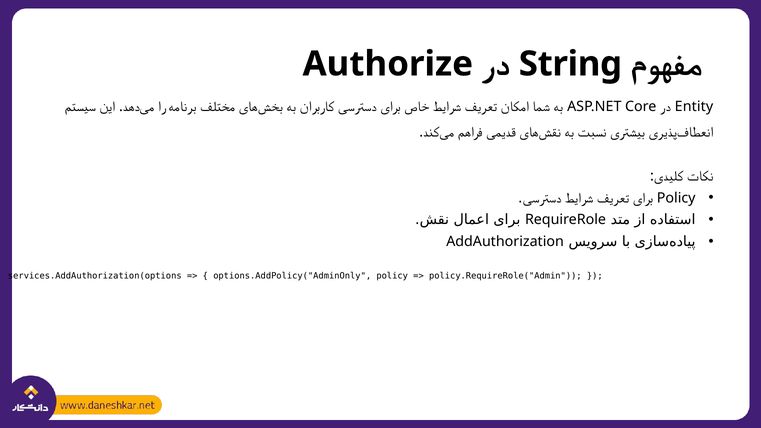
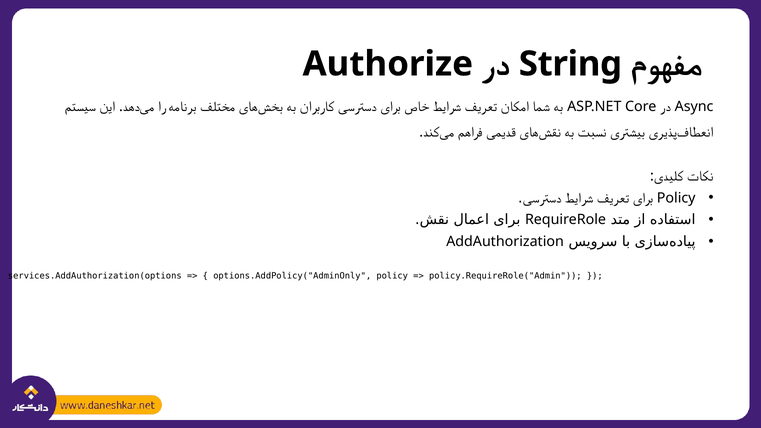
Entity: Entity -> Async (694, 107)
